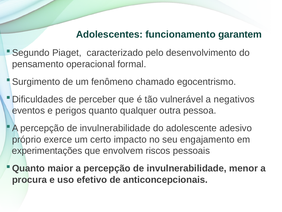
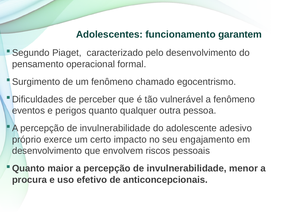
a negativos: negativos -> fenômeno (234, 99)
experimentações: experimentações -> desenvolvimento (47, 150)
